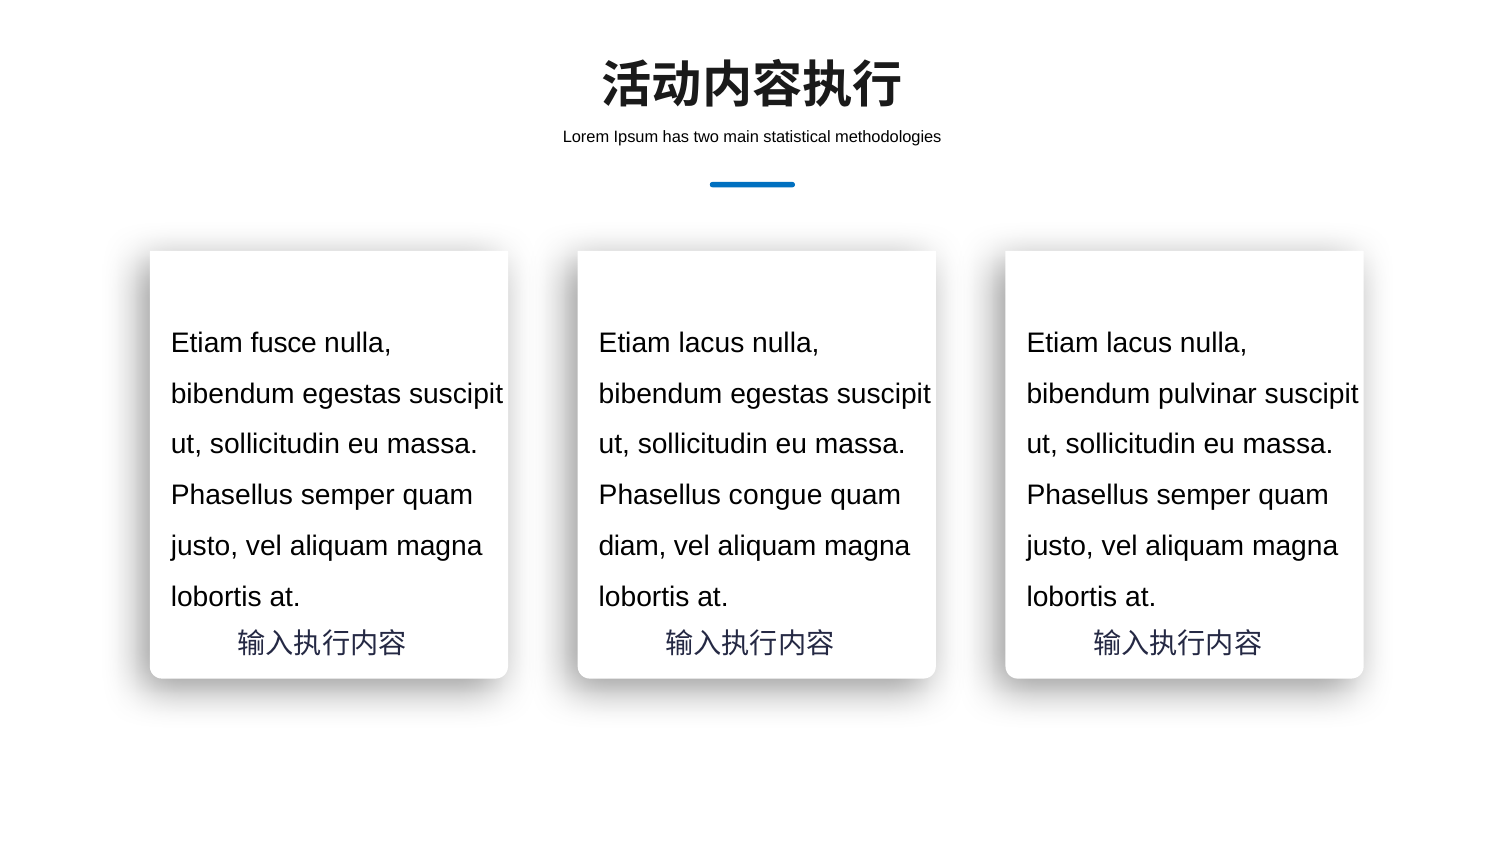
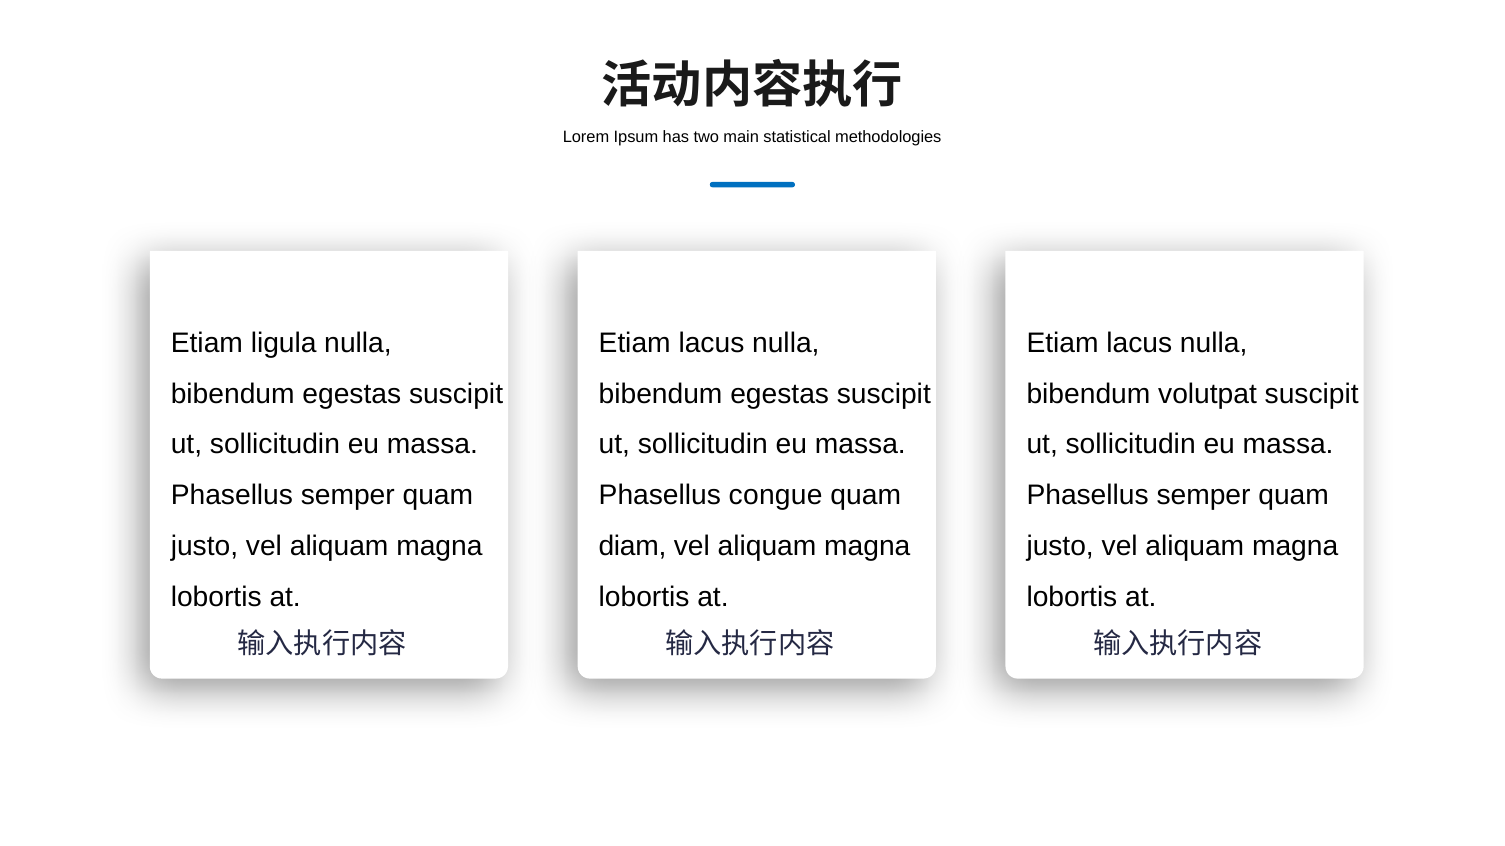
fusce: fusce -> ligula (284, 343)
pulvinar: pulvinar -> volutpat (1208, 394)
